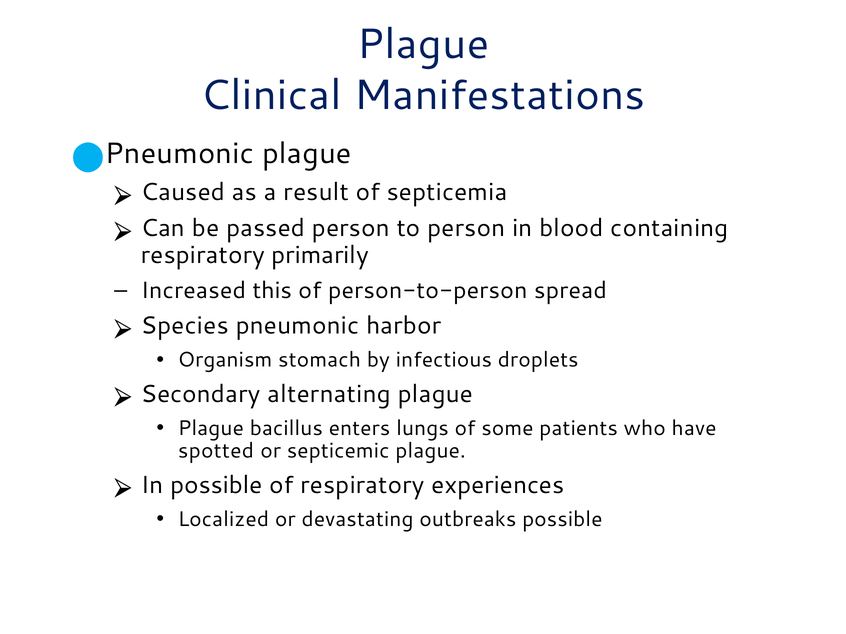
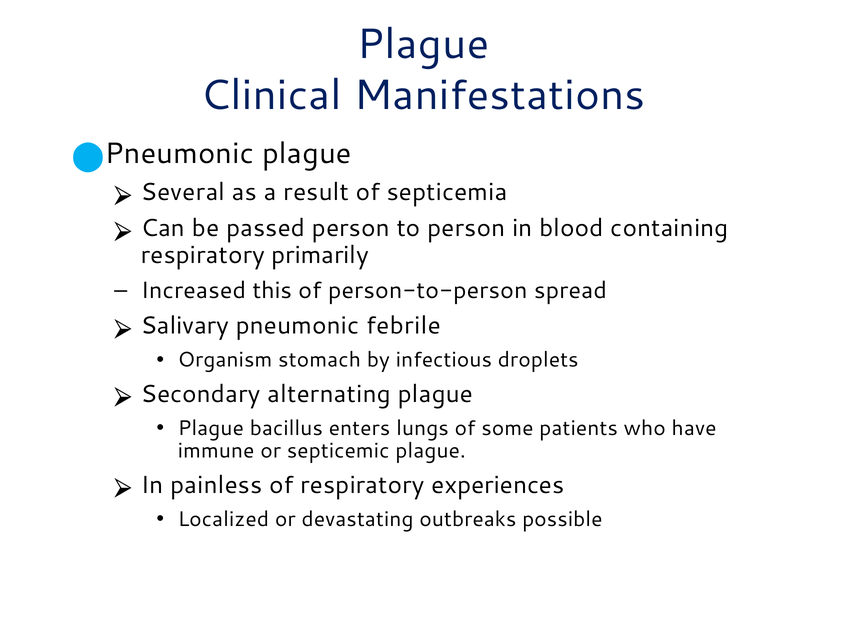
Caused: Caused -> Several (183, 192)
Species: Species -> Salivary (185, 326)
harbor: harbor -> febrile (404, 326)
spotted: spotted -> immune (216, 451)
In possible: possible -> painless (216, 485)
